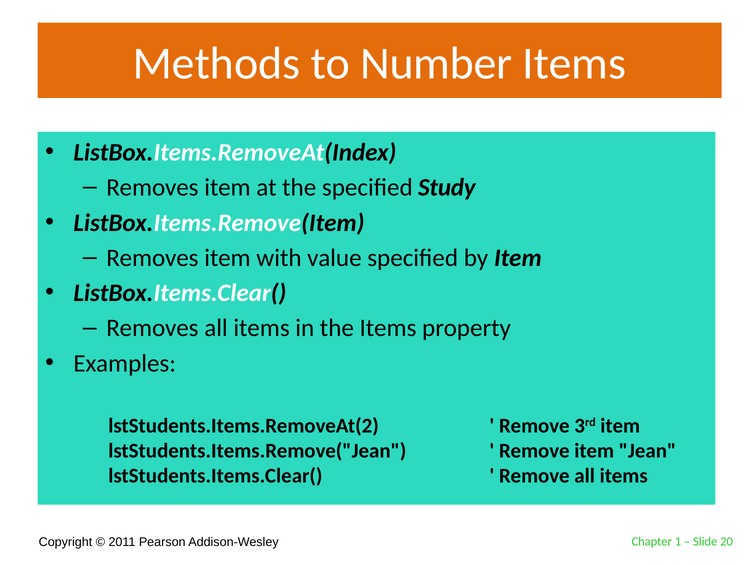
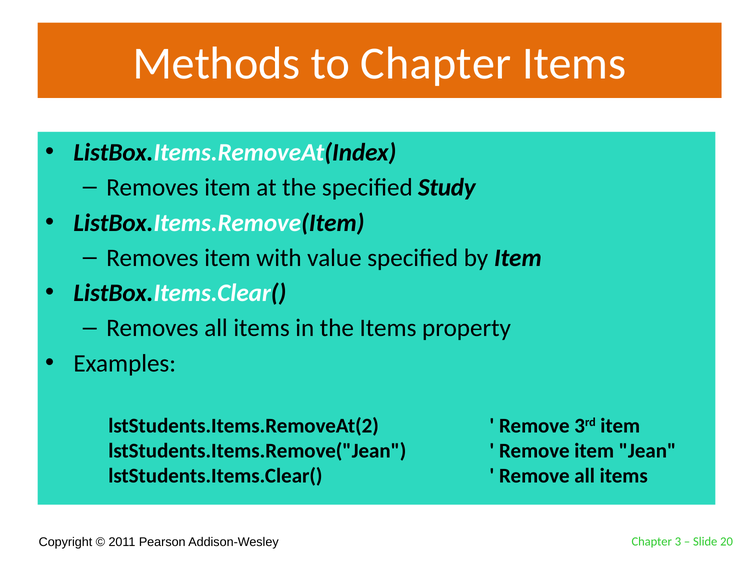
to Number: Number -> Chapter (436, 63)
1: 1 -> 3 (678, 542)
